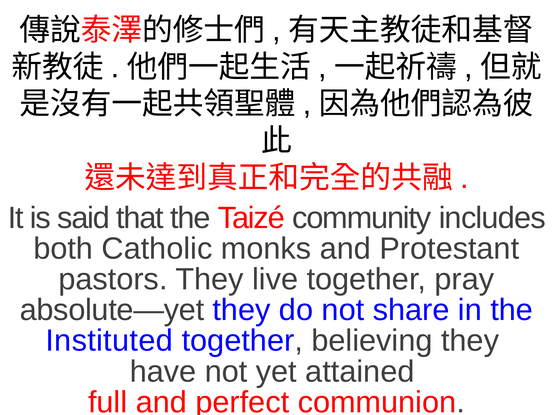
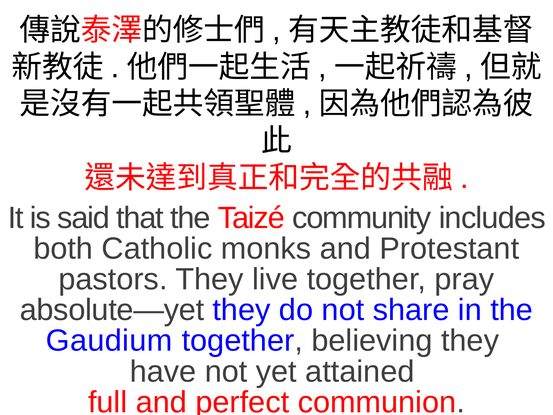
Instituted: Instituted -> Gaudium (109, 341)
